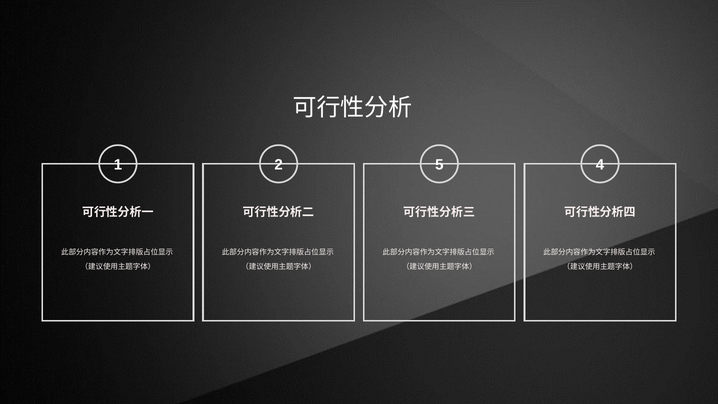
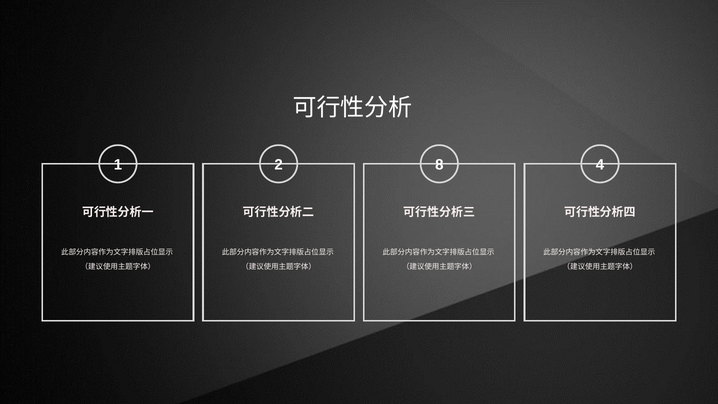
5: 5 -> 8 (439, 165)
